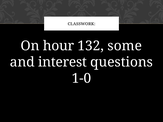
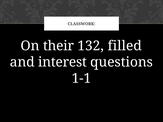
hour: hour -> their (58, 46)
some: some -> filled (125, 46)
1-0: 1-0 -> 1-1 (81, 79)
